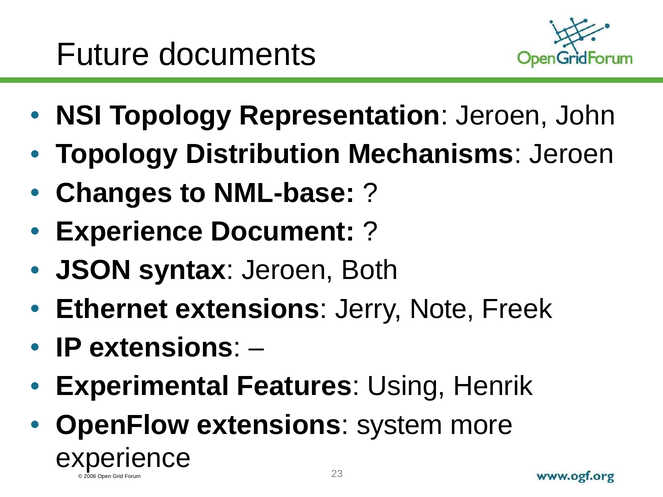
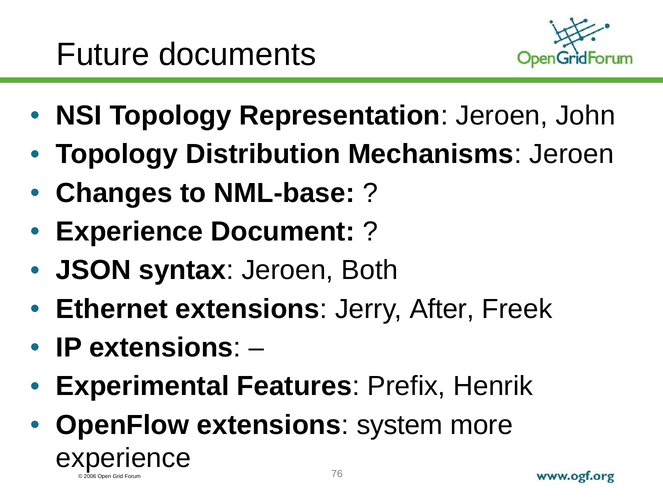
Note: Note -> After (442, 309)
Using: Using -> Prefix (406, 387)
23: 23 -> 76 (337, 474)
